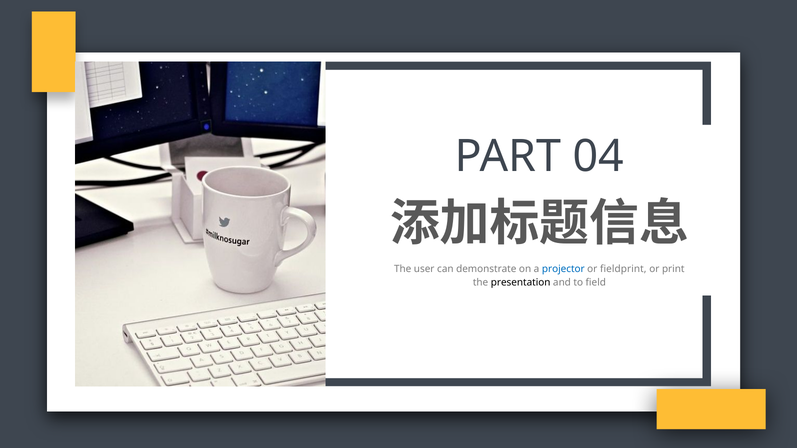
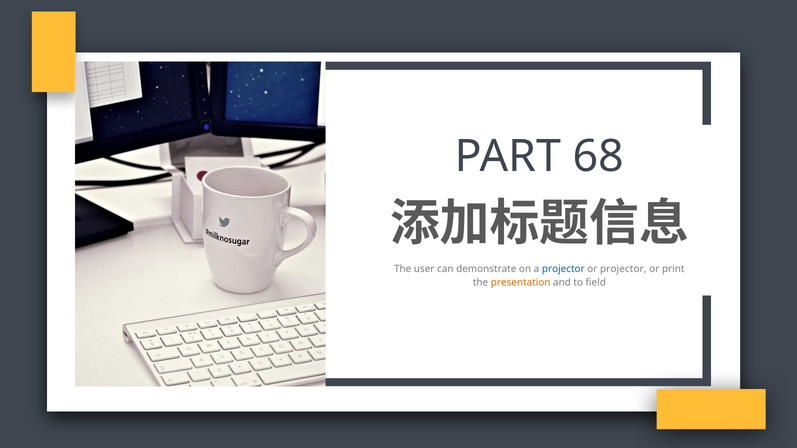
04: 04 -> 68 (598, 156)
or fieldprint: fieldprint -> projector (623, 269)
presentation colour: black -> orange (521, 283)
